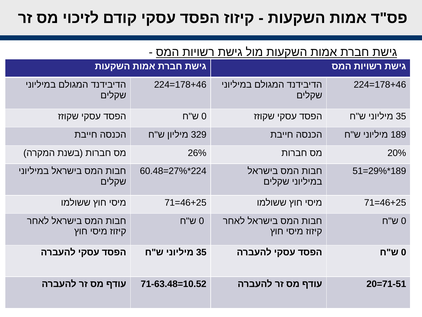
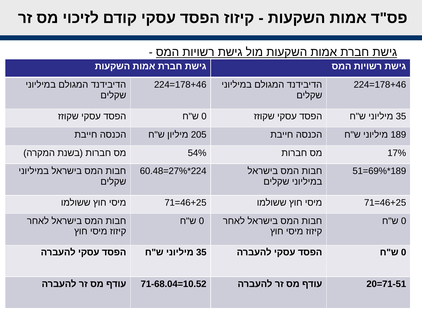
329: 329 -> 205 (199, 134)
26%: 26% -> 54% (197, 153)
20%: 20% -> 17% (397, 153)
29%: 29% -> 69% (378, 171)
71-63.48=10.52: 71-63.48=10.52 -> 71-68.04=10.52 (174, 284)
